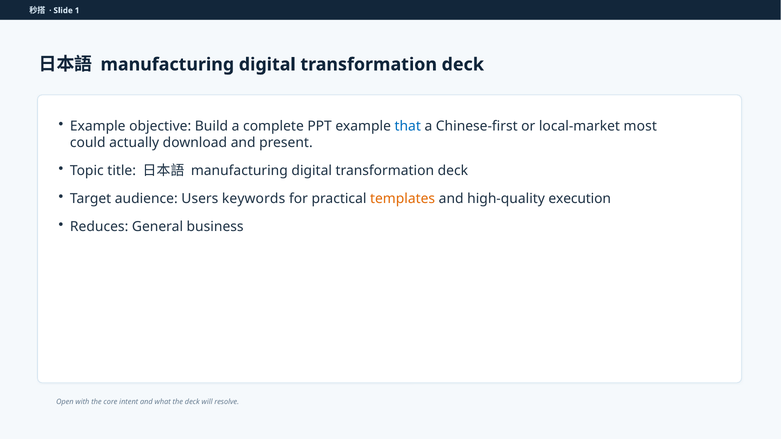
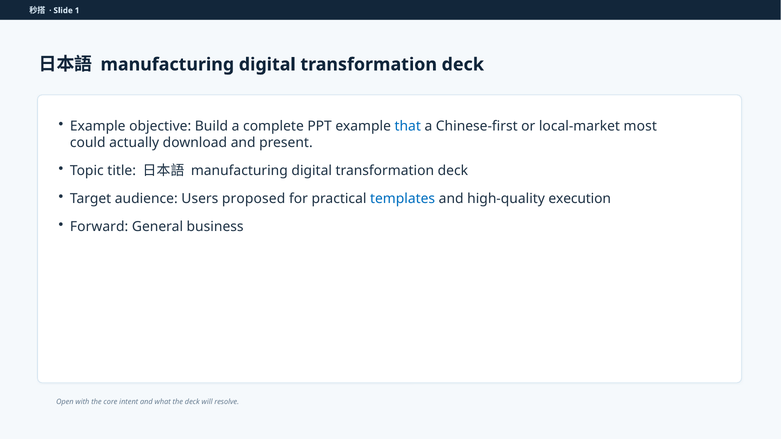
keywords: keywords -> proposed (254, 199)
templates colour: orange -> blue (403, 199)
Reduces: Reduces -> Forward (99, 227)
